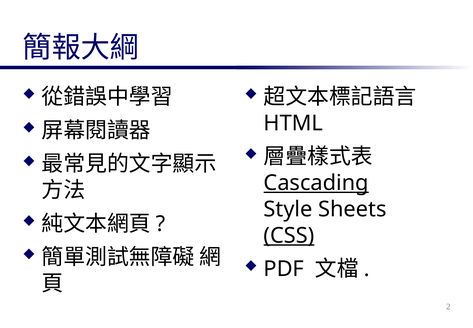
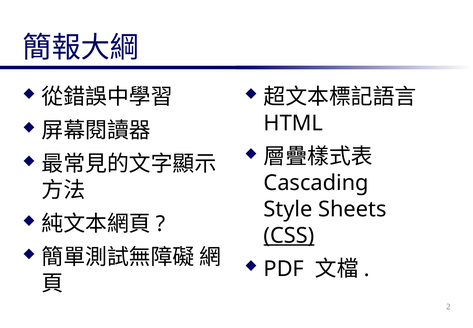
Cascading underline: present -> none (316, 183)
